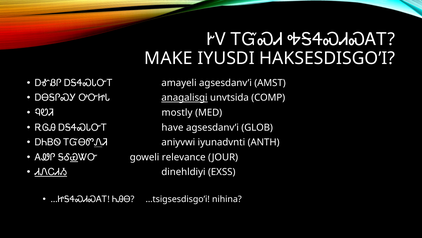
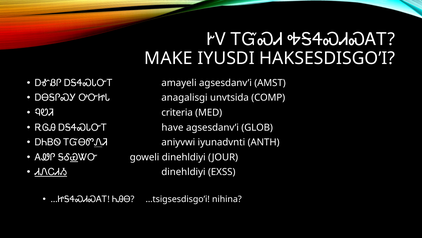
anagalisgi underline: present -> none (184, 98)
mostly: mostly -> criteria (177, 112)
goweli relevance: relevance -> dinehldiyi (184, 157)
